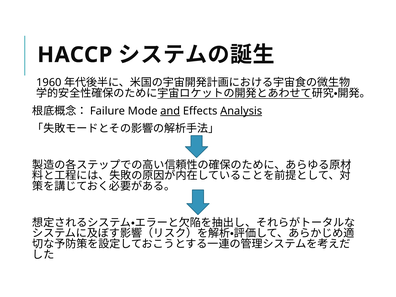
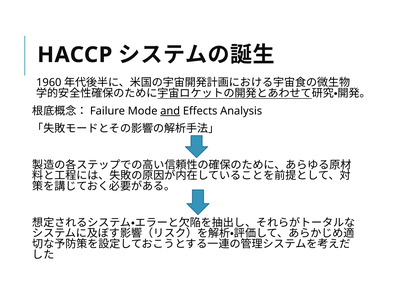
Analysis underline: present -> none (241, 111)
